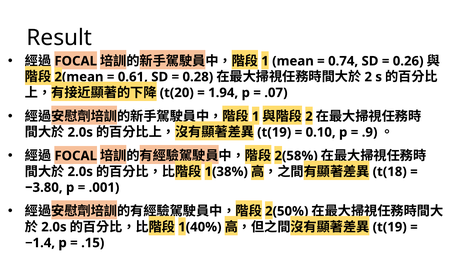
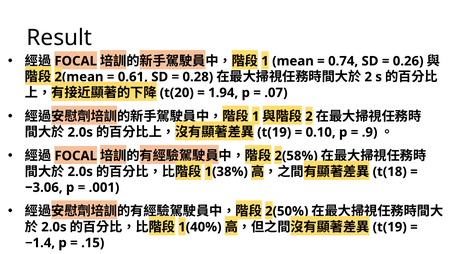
−3.80: −3.80 -> −3.06 (44, 188)
